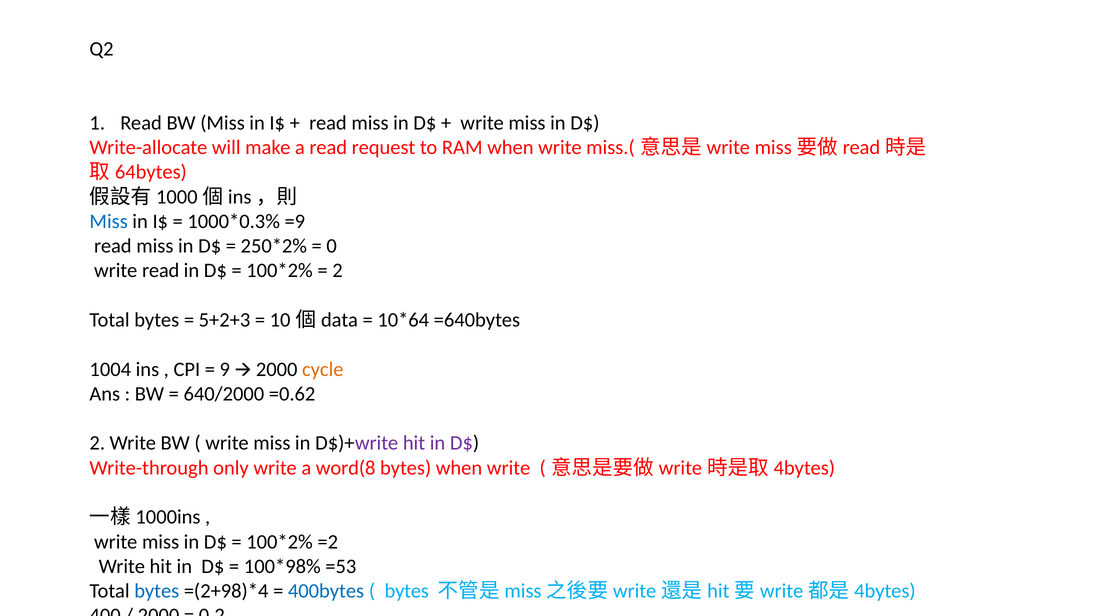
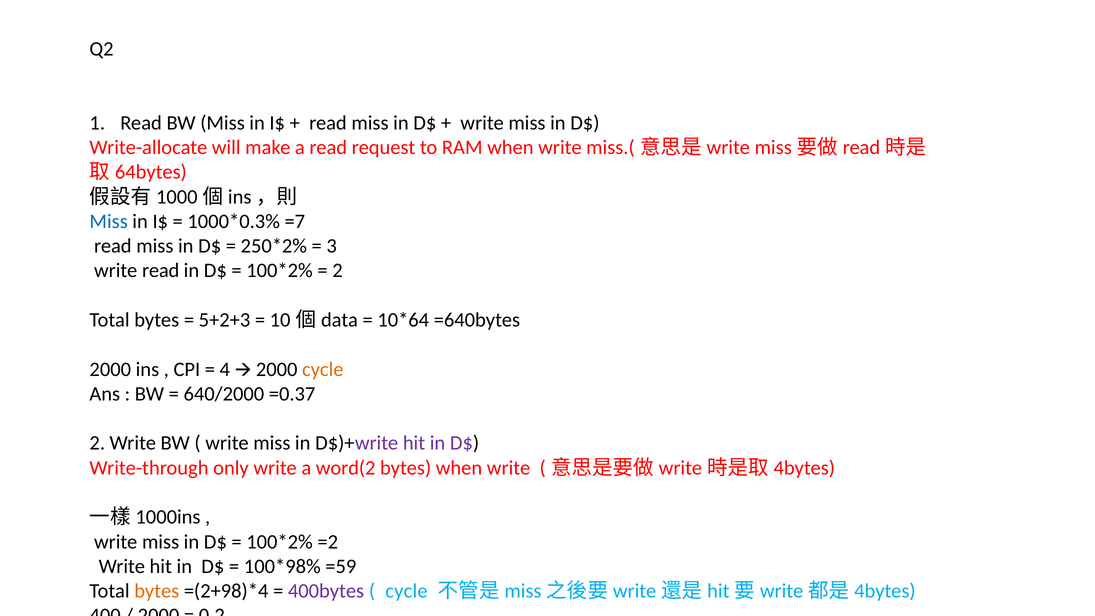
=9: =9 -> =7 (295, 221)
0: 0 -> 3 (332, 246)
1004: 1004 -> 2000 (110, 369)
9: 9 -> 4 (225, 369)
=0.62: =0.62 -> =0.37 (292, 394)
word(8: word(8 -> word(2 (346, 468)
=53: =53 -> =59 (341, 566)
bytes colour: blue -> orange (157, 591)
400bytes colour: blue -> purple (326, 591)
bytes: bytes -> cycle (407, 591)
